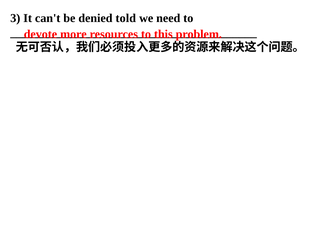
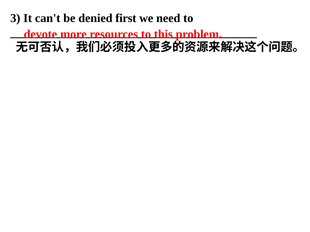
told: told -> first (126, 18)
